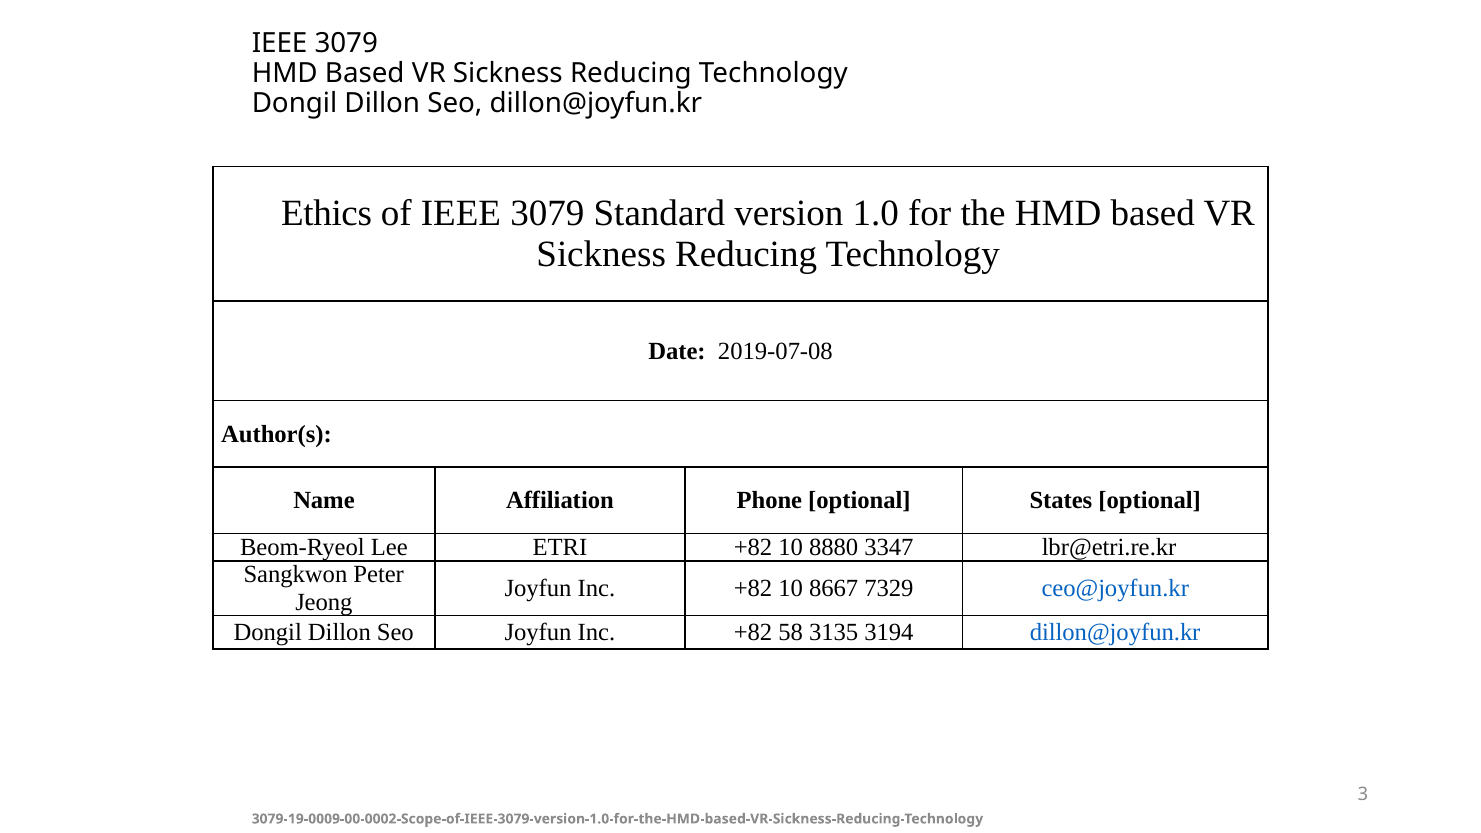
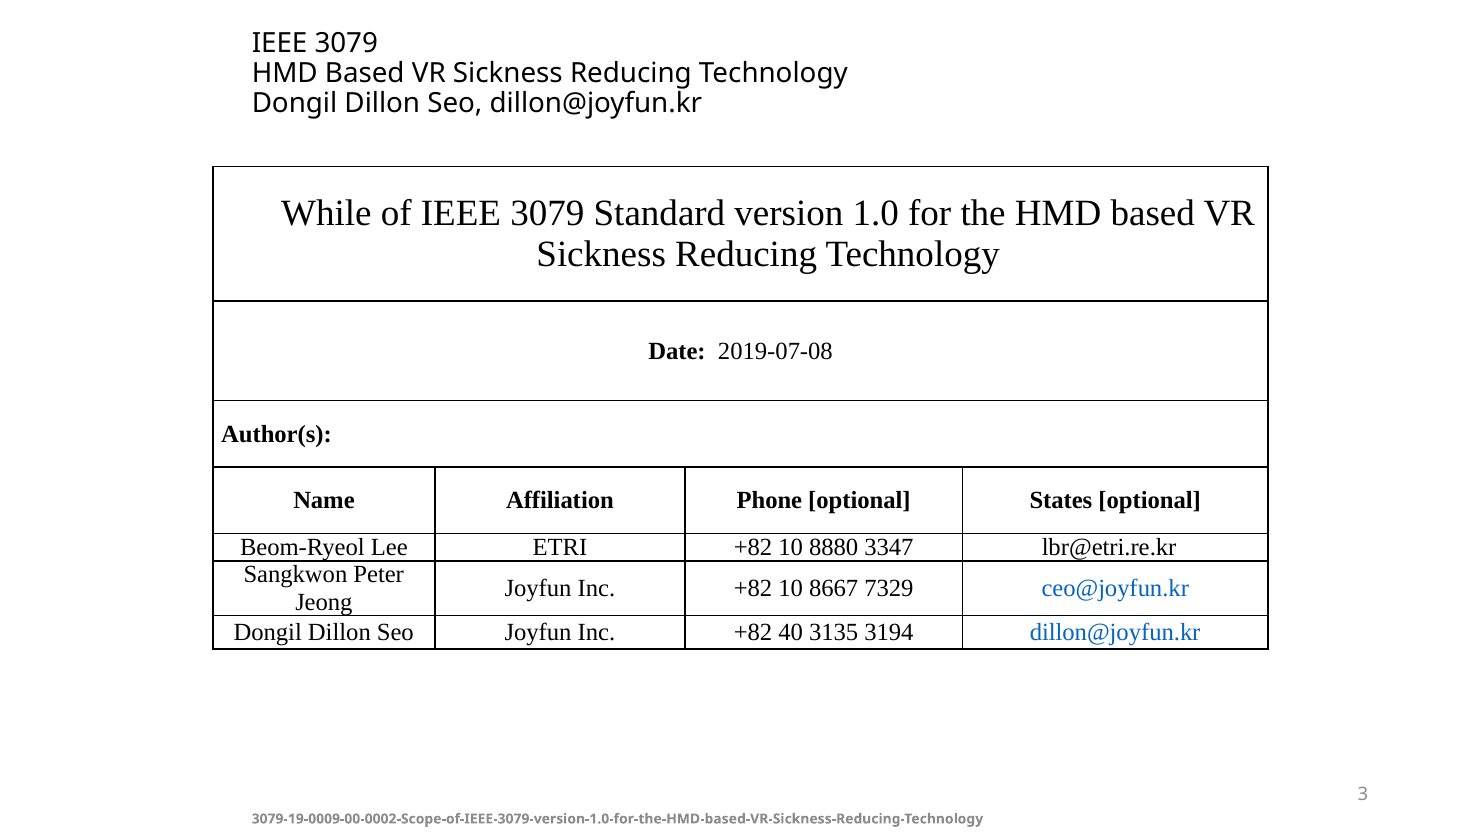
Ethics: Ethics -> While (326, 214)
58: 58 -> 40 (791, 633)
